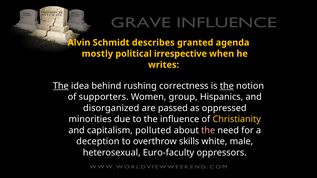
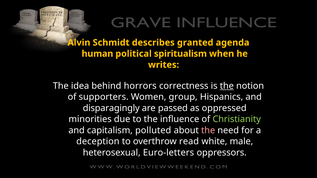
mostly: mostly -> human (97, 54)
irrespective: irrespective -> spiritualism (180, 54)
The underline: present -> none (61, 86)
rushing: rushing -> horrors (140, 86)
disorganized: disorganized -> disparagingly (111, 108)
Christianity colour: yellow -> light green (237, 119)
skills: skills -> read (189, 142)
Euro-faculty: Euro-faculty -> Euro-letters (169, 153)
